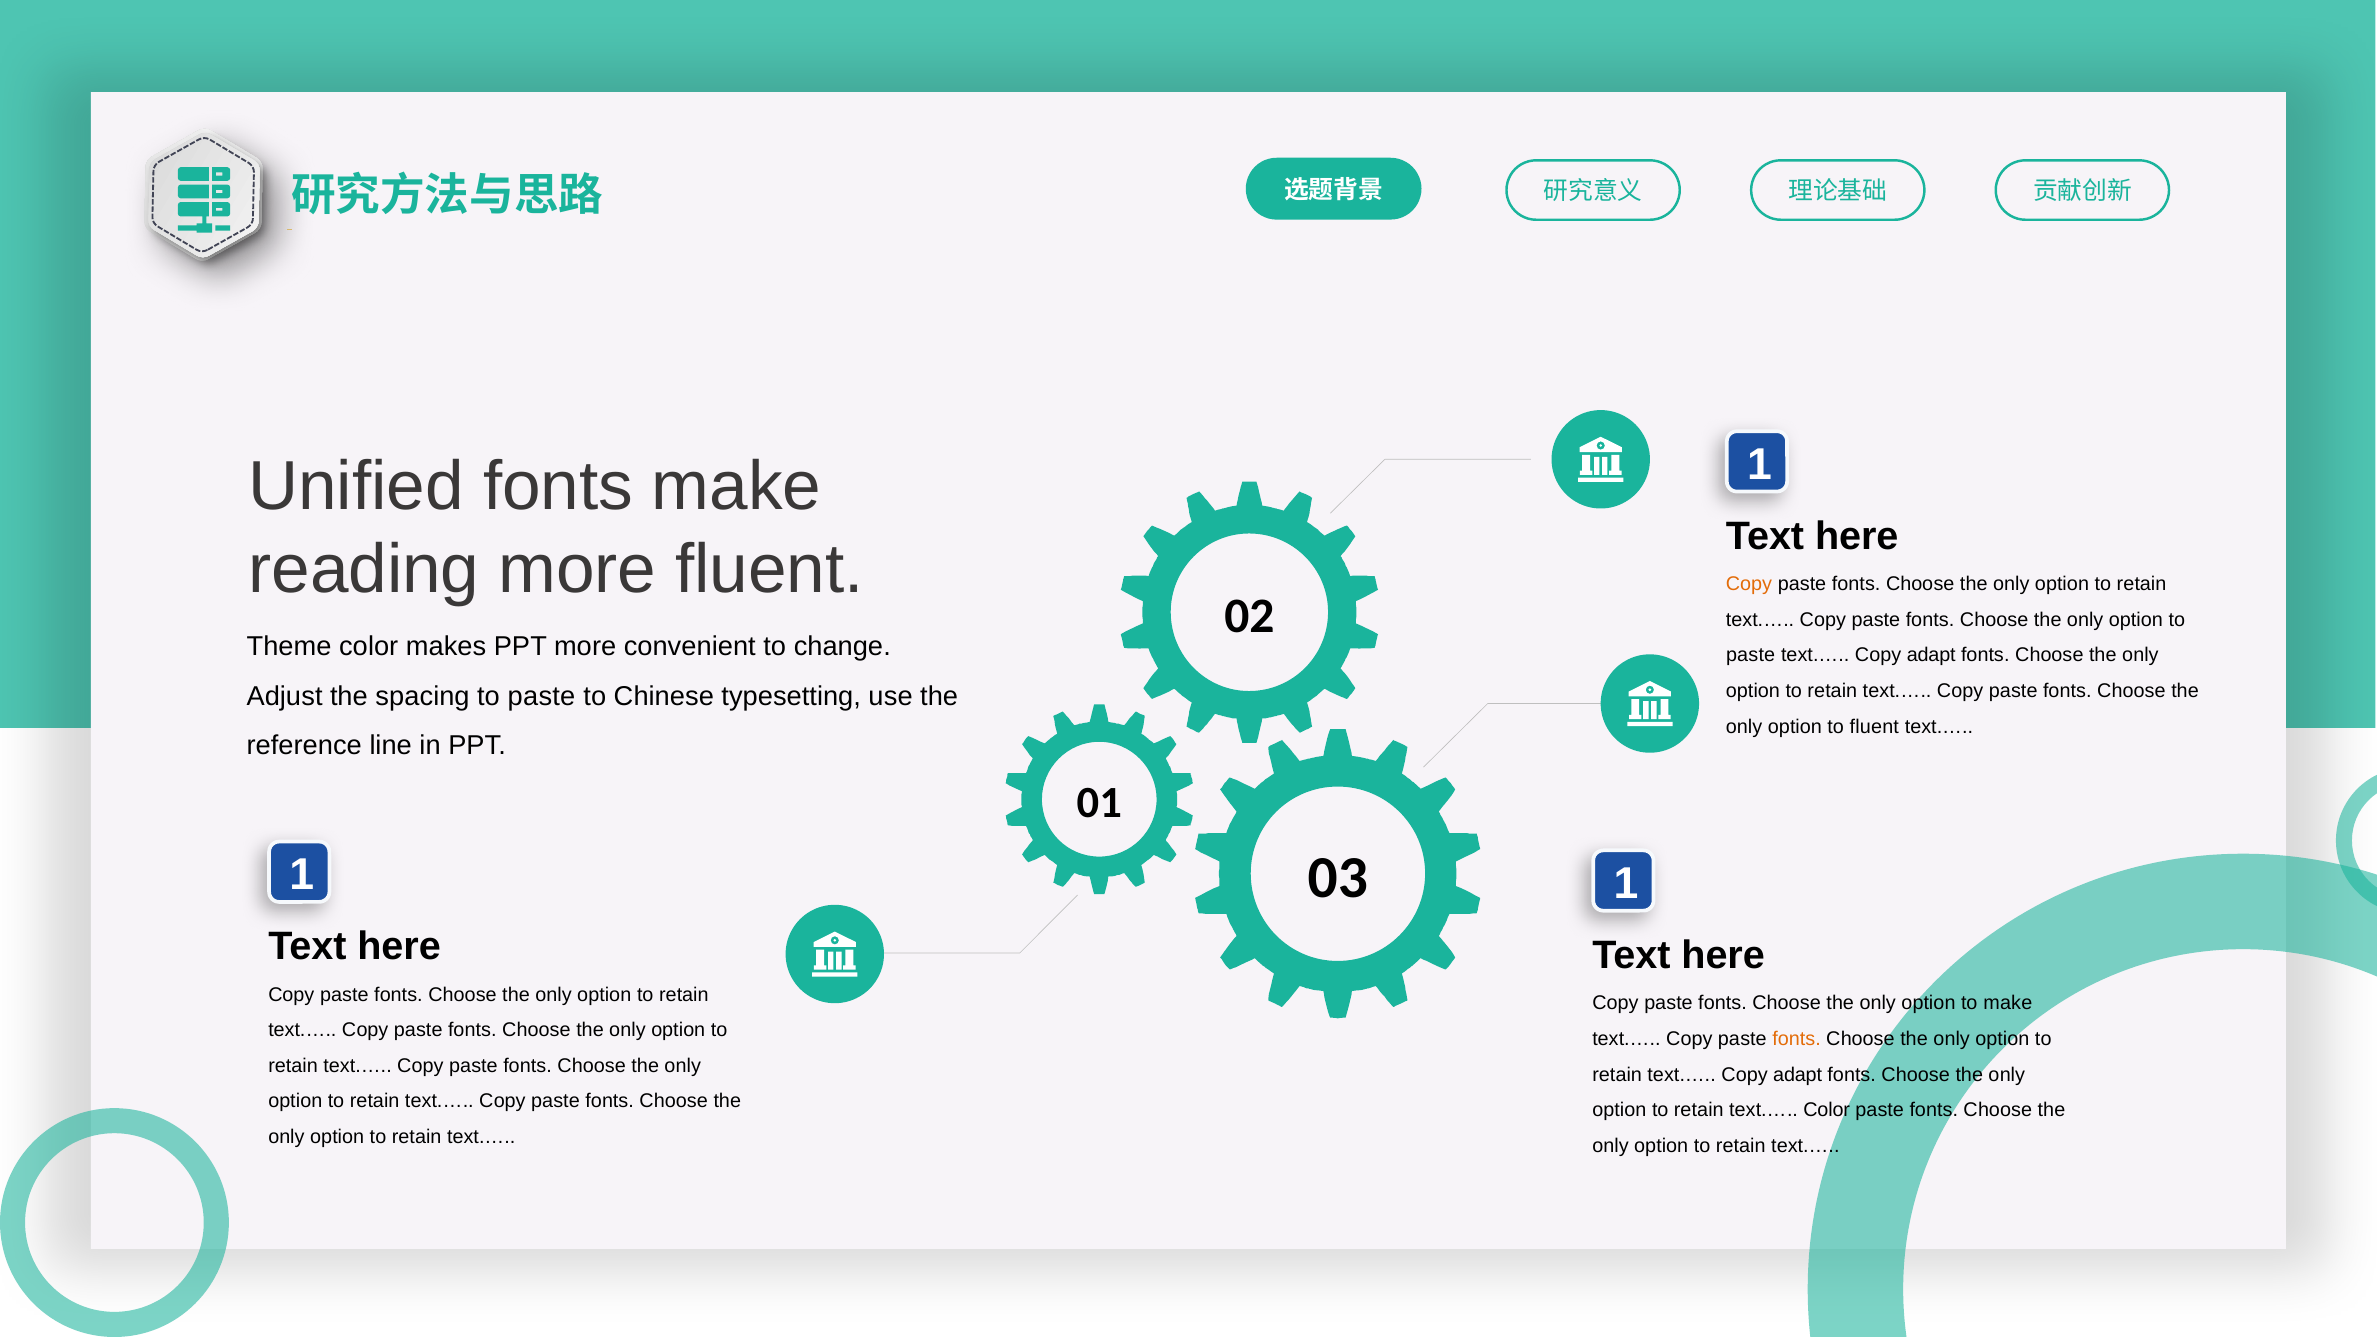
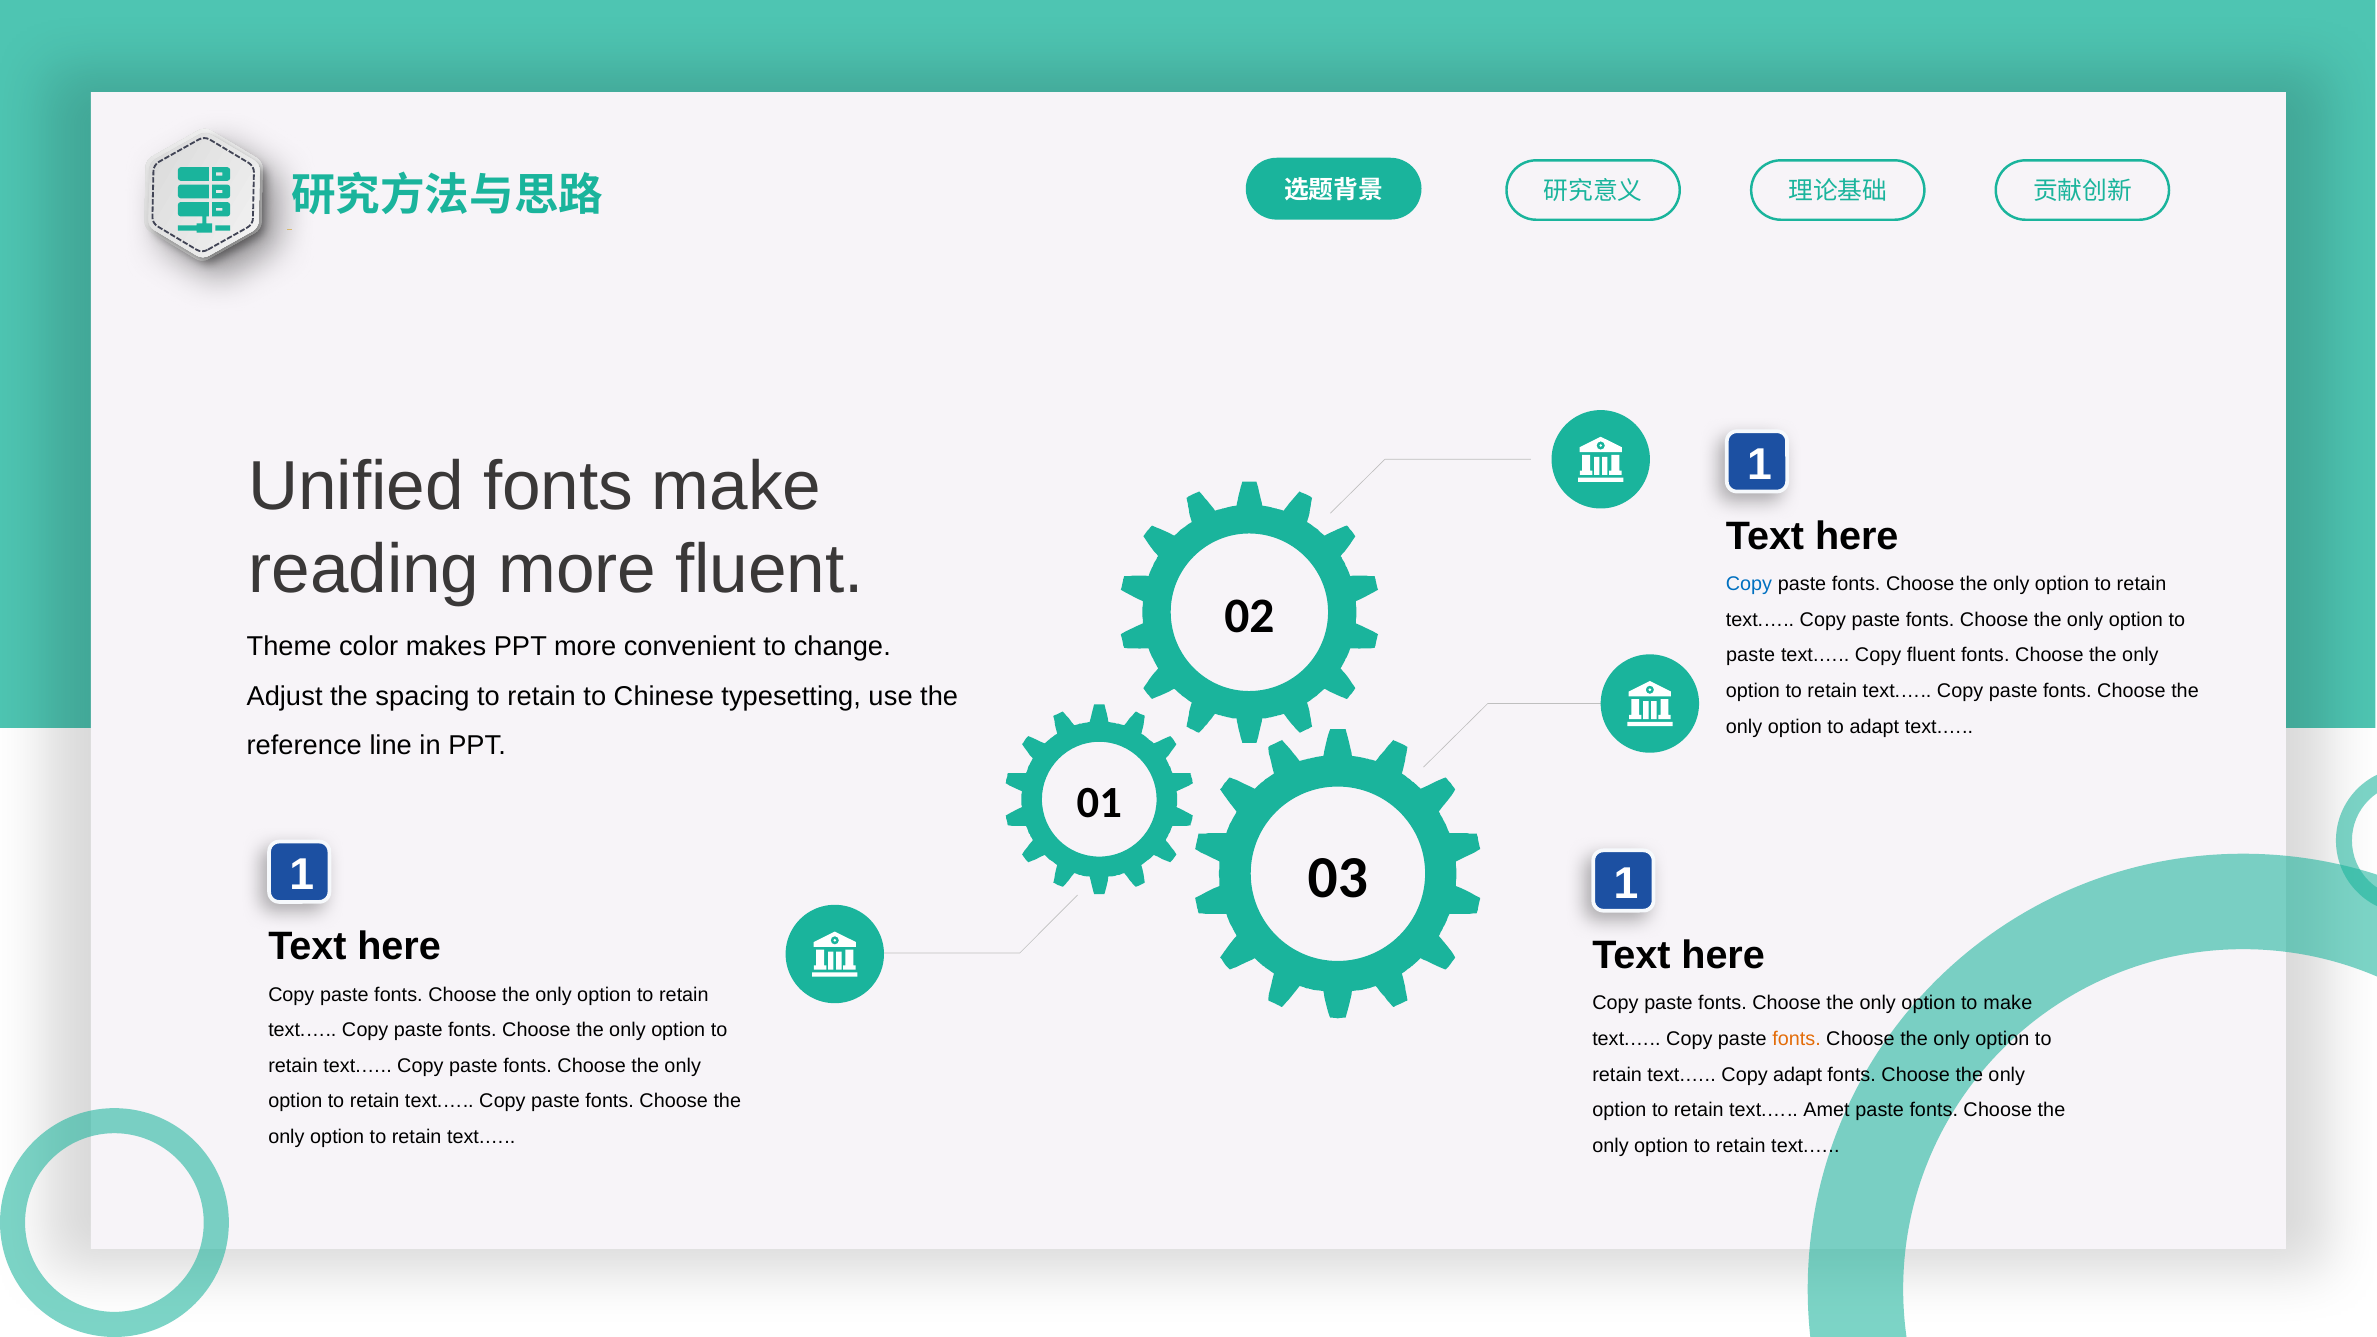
Copy colour: orange -> blue (1749, 584)
adapt: adapt -> fluent (1931, 655)
spacing to paste: paste -> retain (542, 696)
to fluent: fluent -> adapt (1874, 727)
text.… Color: Color -> Amet (1827, 1110)
